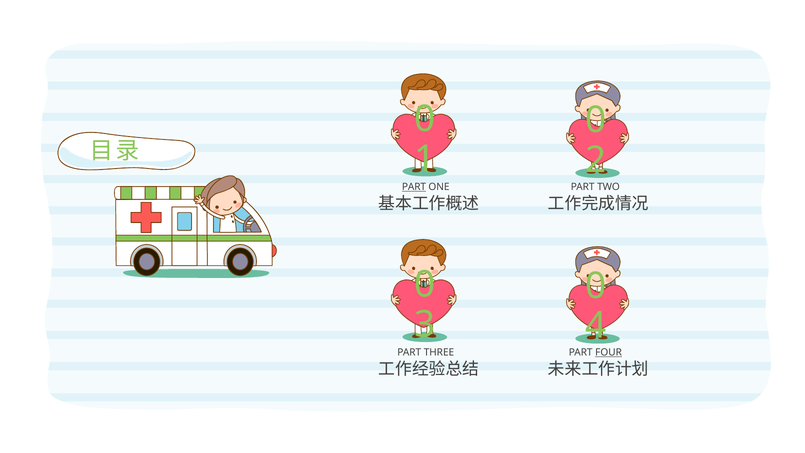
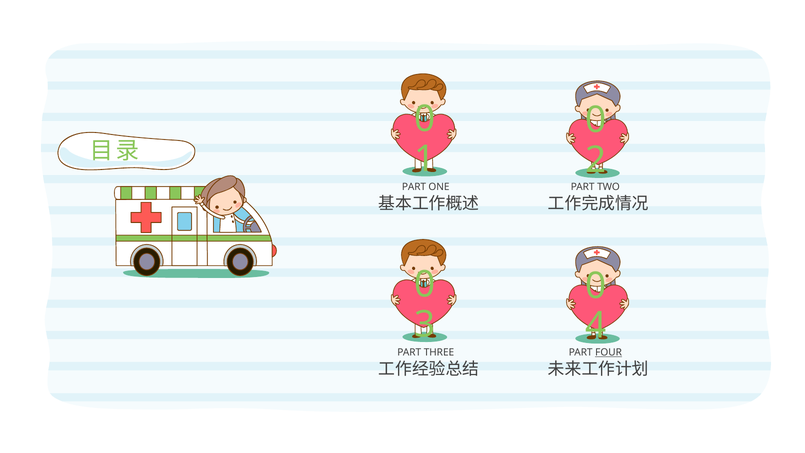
PART underline: present -> none (414, 187)
